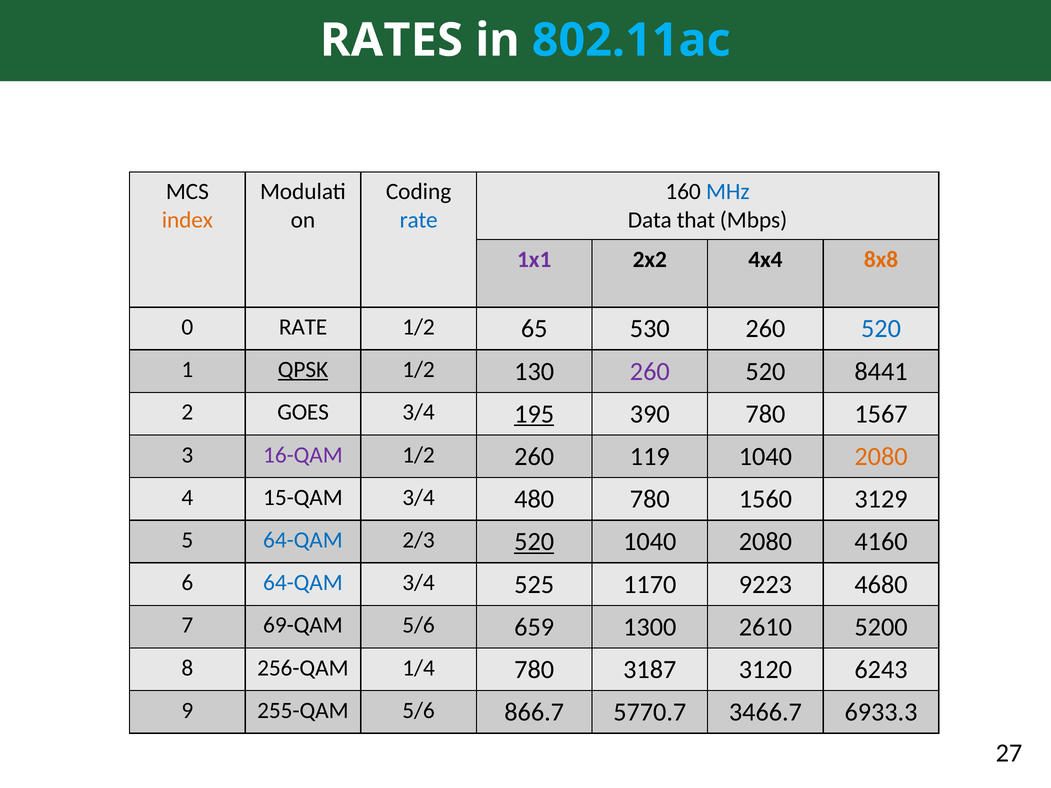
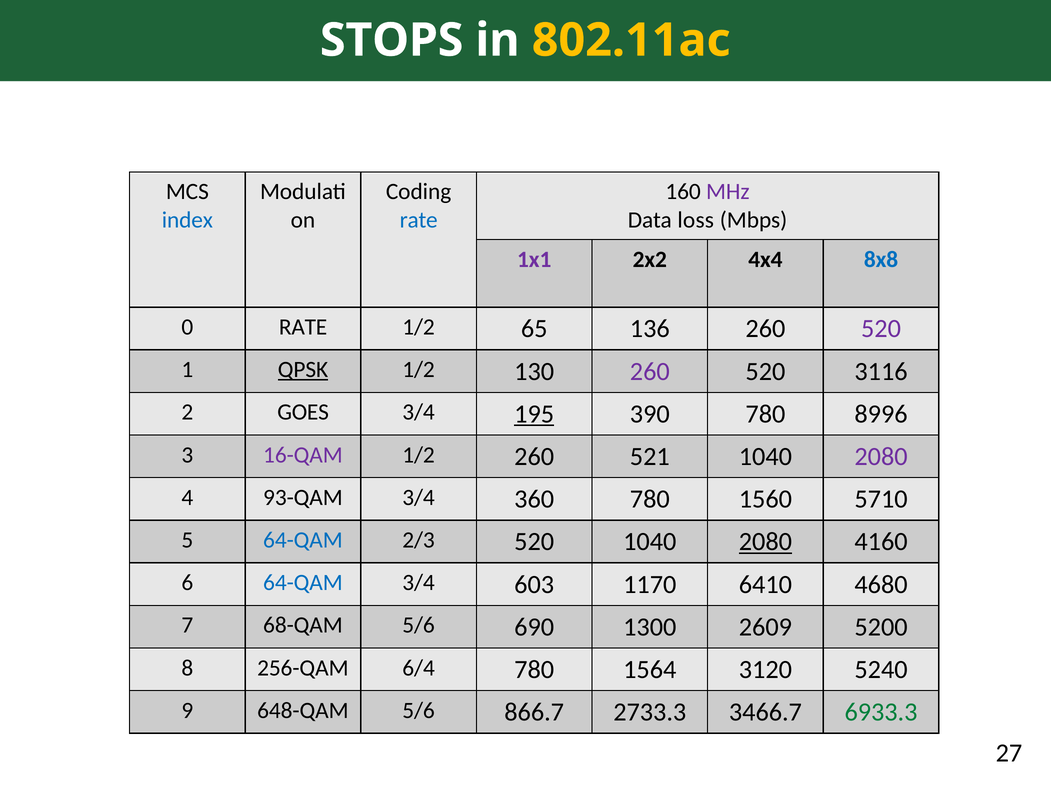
RATES: RATES -> STOPS (392, 40)
802.11ac colour: light blue -> yellow (631, 40)
MHz colour: blue -> purple (728, 192)
index colour: orange -> blue (187, 220)
that: that -> loss (696, 220)
8x8 colour: orange -> blue (881, 259)
530: 530 -> 136 (650, 329)
520 colour: blue -> purple (881, 329)
8441: 8441 -> 3116 (881, 372)
1567: 1567 -> 8996 (881, 414)
119: 119 -> 521 (650, 457)
2080 colour: orange -> purple (881, 457)
15-QAM: 15-QAM -> 93-QAM (303, 498)
480: 480 -> 360 (534, 499)
3129: 3129 -> 5710 (881, 499)
520 underline: present -> none (534, 542)
2080 underline: none -> present (765, 542)
525: 525 -> 603 (534, 585)
9223: 9223 -> 6410 (765, 585)
69-QAM: 69-QAM -> 68-QAM (303, 625)
659: 659 -> 690 (534, 627)
2610: 2610 -> 2609 (765, 627)
1/4: 1/4 -> 6/4 (419, 668)
3187: 3187 -> 1564 (650, 670)
6243: 6243 -> 5240 (881, 670)
255-QAM: 255-QAM -> 648-QAM (303, 711)
5770.7: 5770.7 -> 2733.3 (650, 712)
6933.3 colour: black -> green (881, 712)
